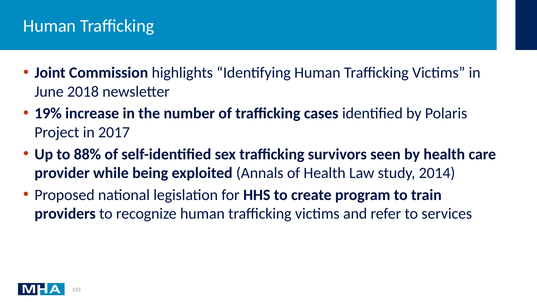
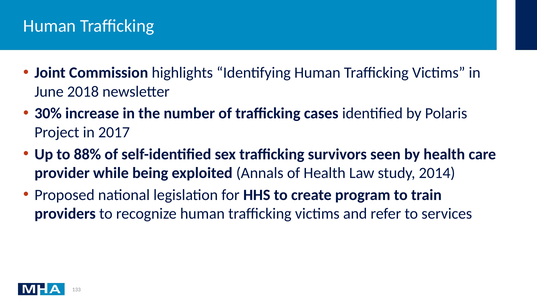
19%: 19% -> 30% (48, 113)
